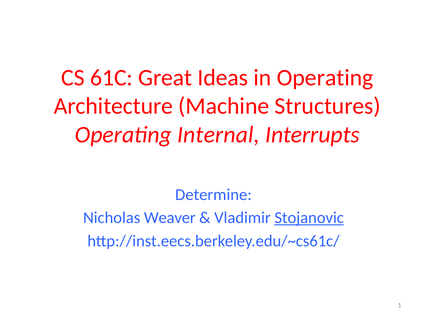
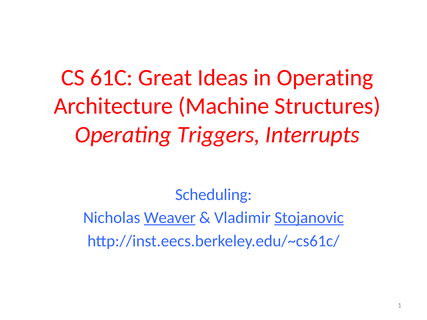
Internal: Internal -> Triggers (219, 135)
Determine: Determine -> Scheduling (213, 195)
Weaver underline: none -> present (170, 218)
